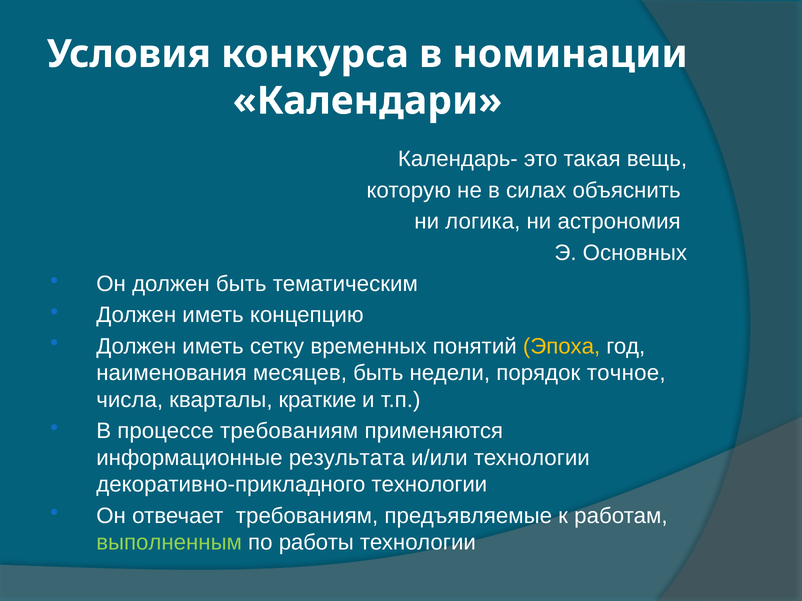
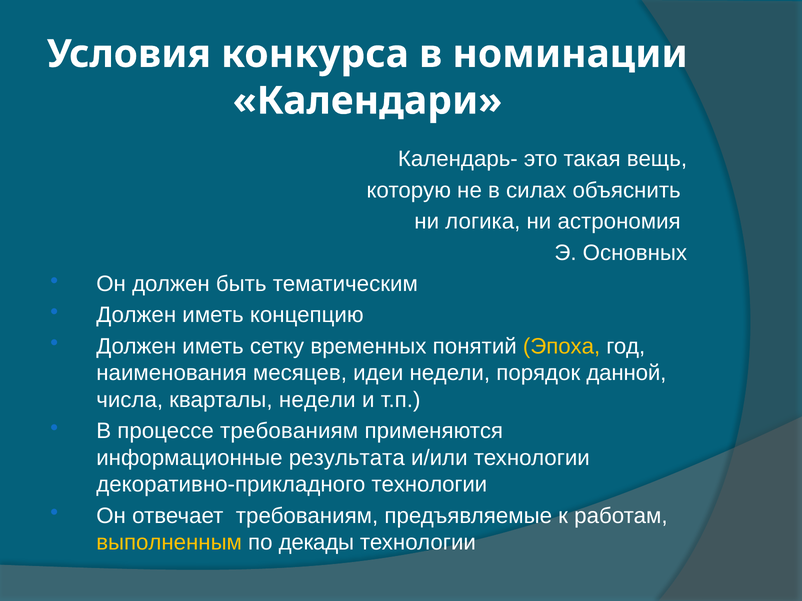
месяцев быть: быть -> идеи (378, 373)
точное: точное -> данной (626, 373)
кварталы краткие: краткие -> недели (317, 400)
выполненным colour: light green -> yellow (169, 543)
работы: работы -> декады (316, 543)
